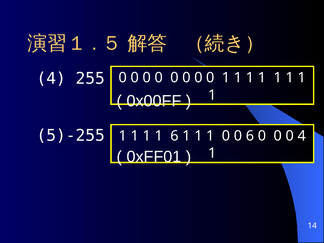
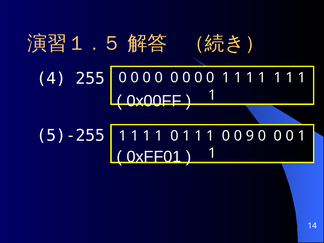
6: 6 -> 0 (174, 136)
0 6: 6 -> 9 (250, 136)
4: 4 -> 1 (302, 136)
